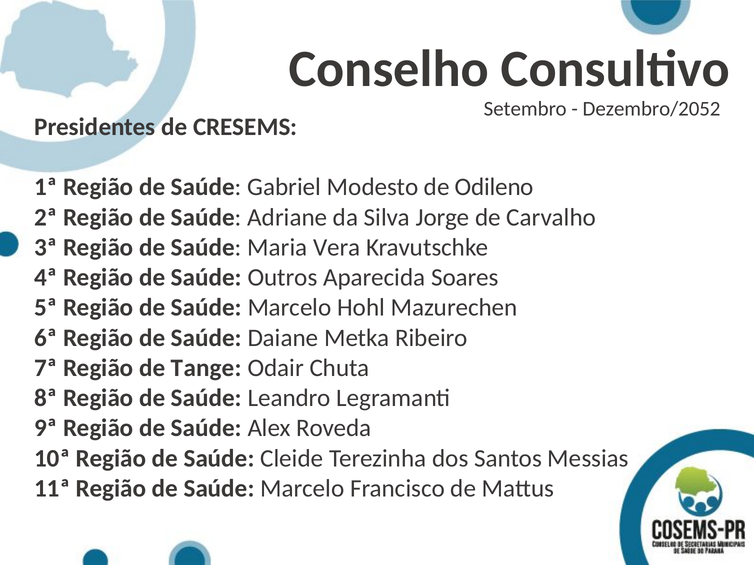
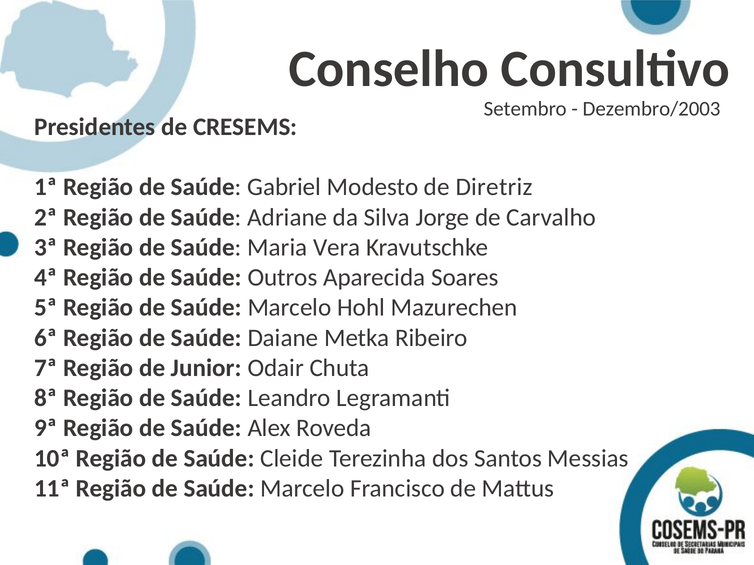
Dezembro/2052: Dezembro/2052 -> Dezembro/2003 (652, 109)
Odileno: Odileno -> Diretriz (494, 187)
Tange: Tange -> Junior (206, 368)
